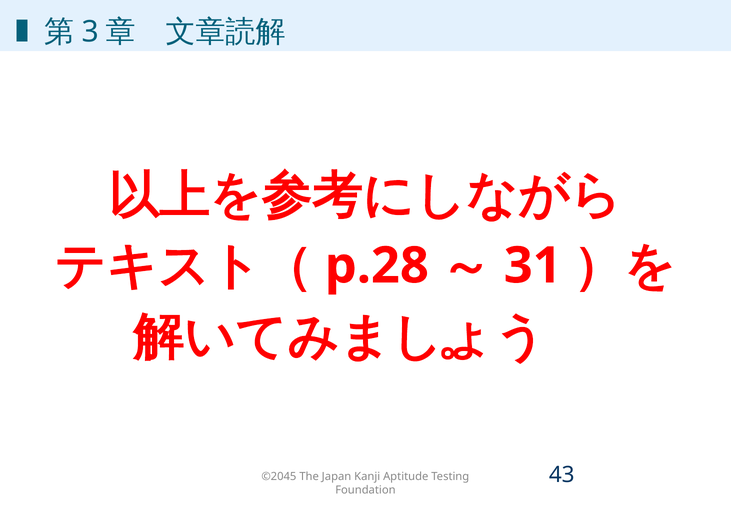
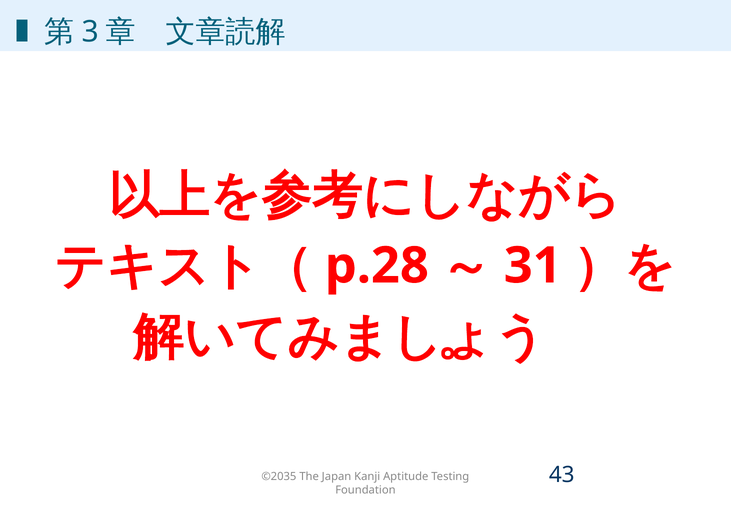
©2045: ©2045 -> ©2035 (279, 477)
